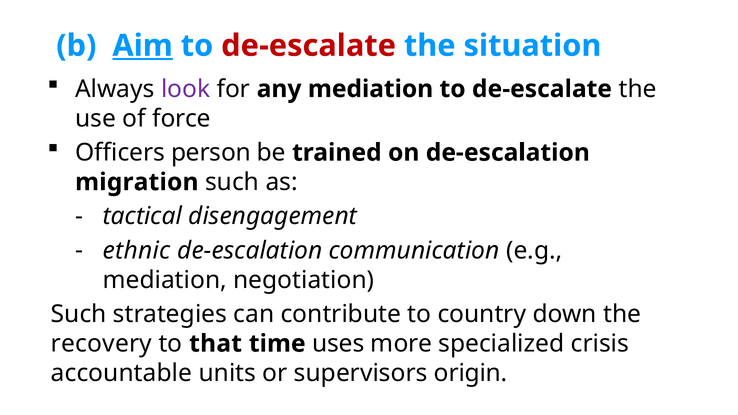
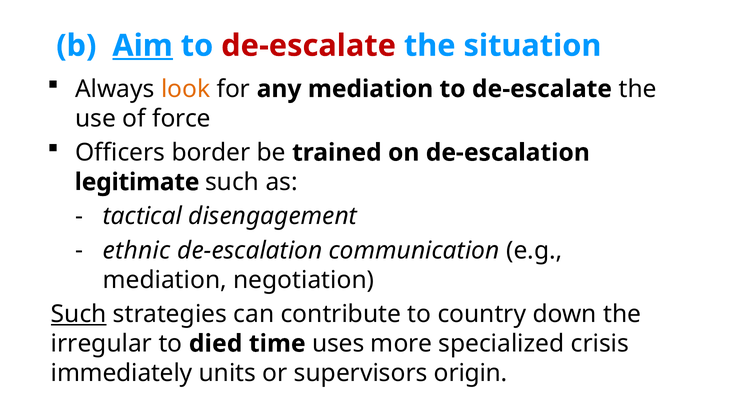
look colour: purple -> orange (186, 89)
person: person -> border (211, 153)
migration: migration -> legitimate (137, 182)
Such underline: none -> present (79, 314)
recovery: recovery -> irregular (102, 344)
that: that -> died (216, 344)
accountable: accountable -> immediately (122, 373)
